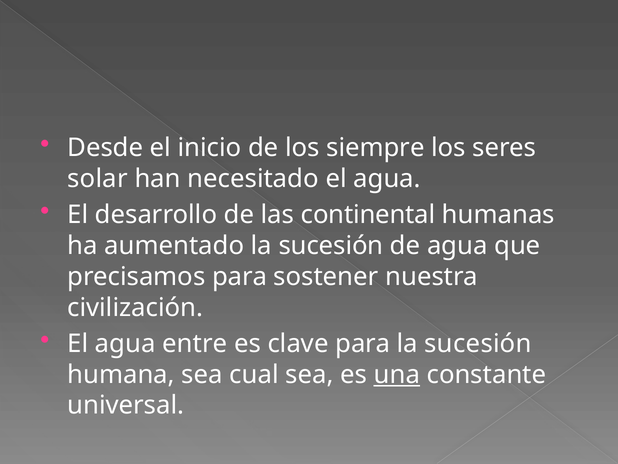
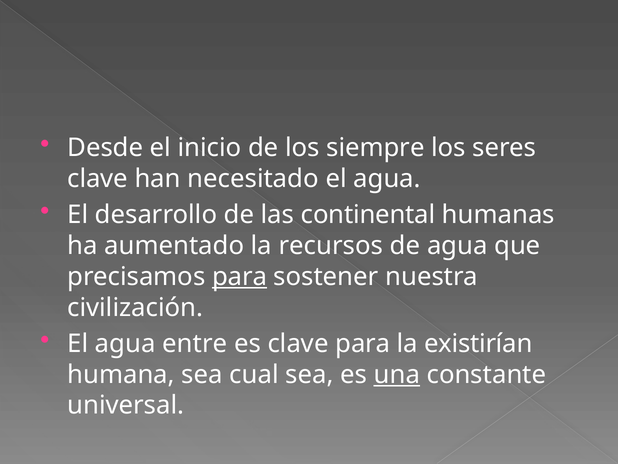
solar: solar -> clave (98, 178)
aumentado la sucesión: sucesión -> recursos (331, 245)
para underline: none -> present (240, 276)
para la sucesión: sucesión -> existirían (478, 343)
